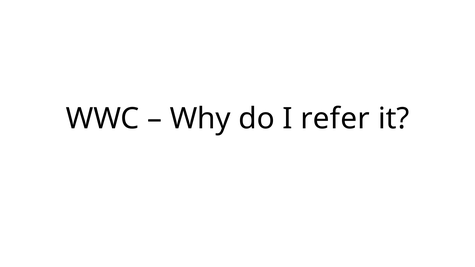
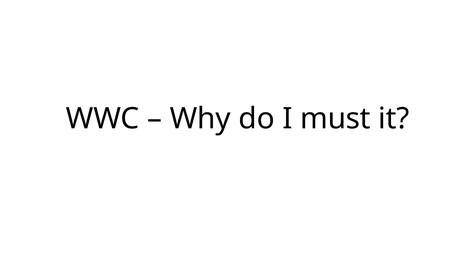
refer: refer -> must (335, 119)
